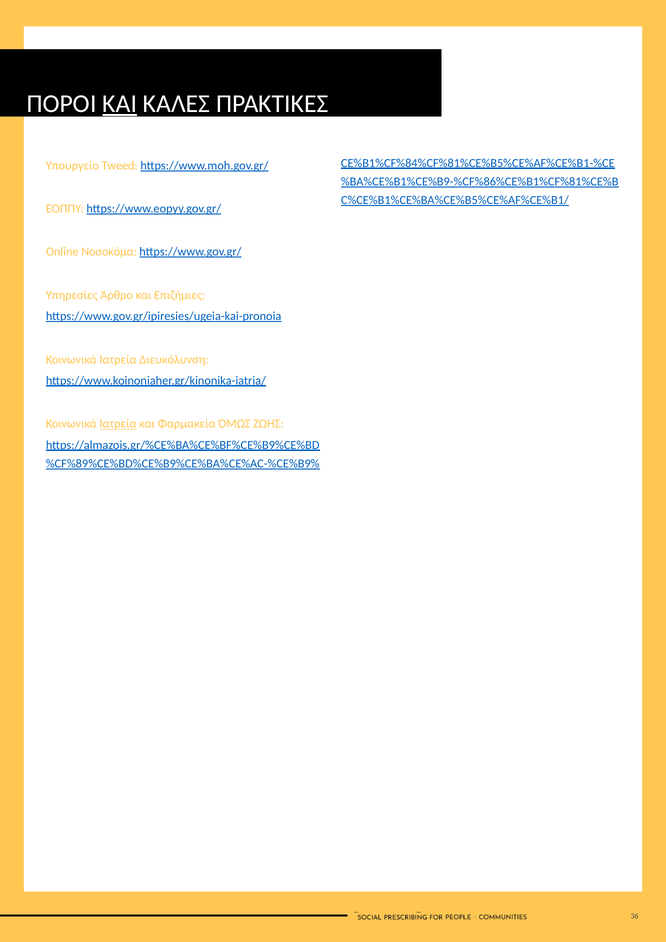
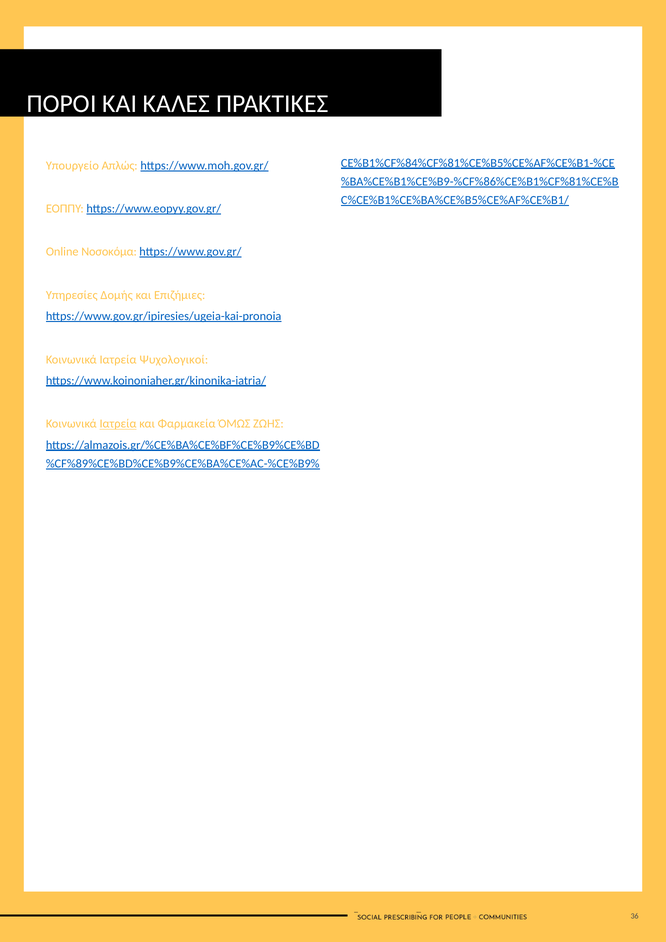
ΚΑΙ underline: present -> none (120, 104)
Tweed: Tweed -> Απλώς (120, 166)
Άρθρο: Άρθρο -> Δομής (117, 295)
Διευκόλυνση: Διευκόλυνση -> Ψυχολογικοί (174, 359)
